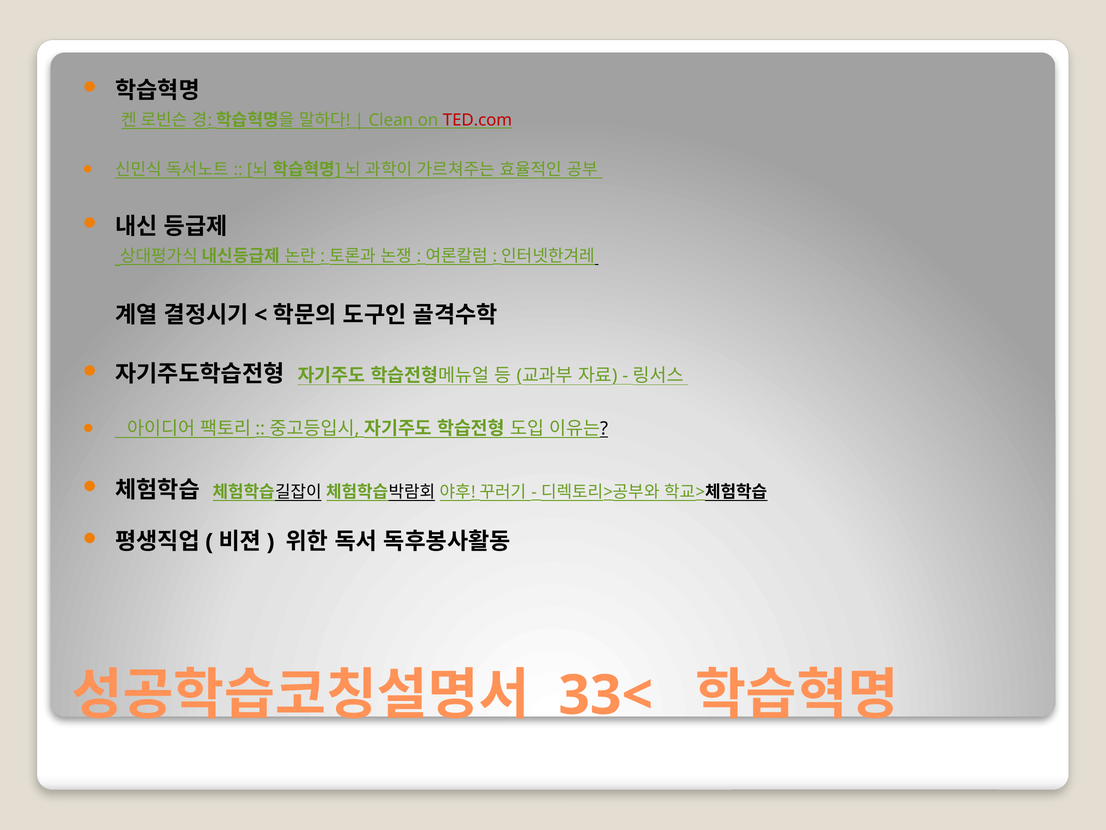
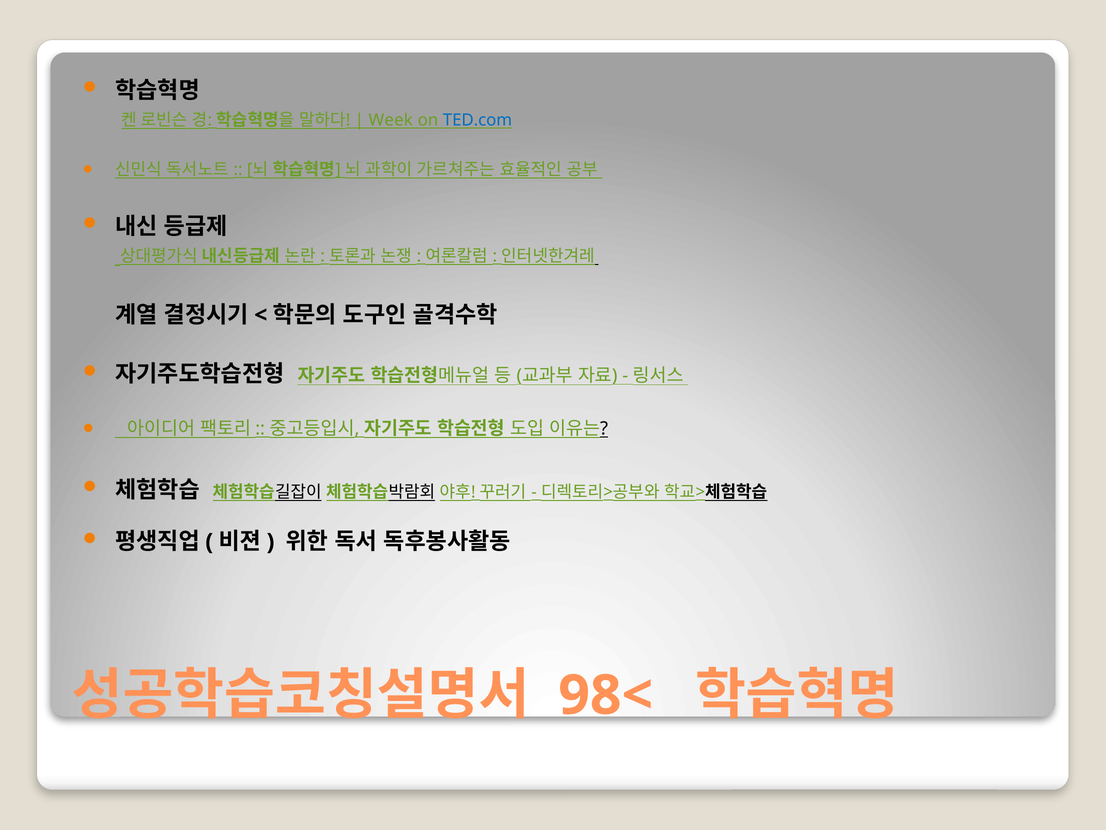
Clean: Clean -> Week (391, 120)
TED.com colour: red -> blue (477, 120)
33<: 33< -> 98< (606, 695)
